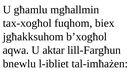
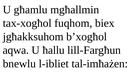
aktar: aktar -> ħallu (54, 50)
